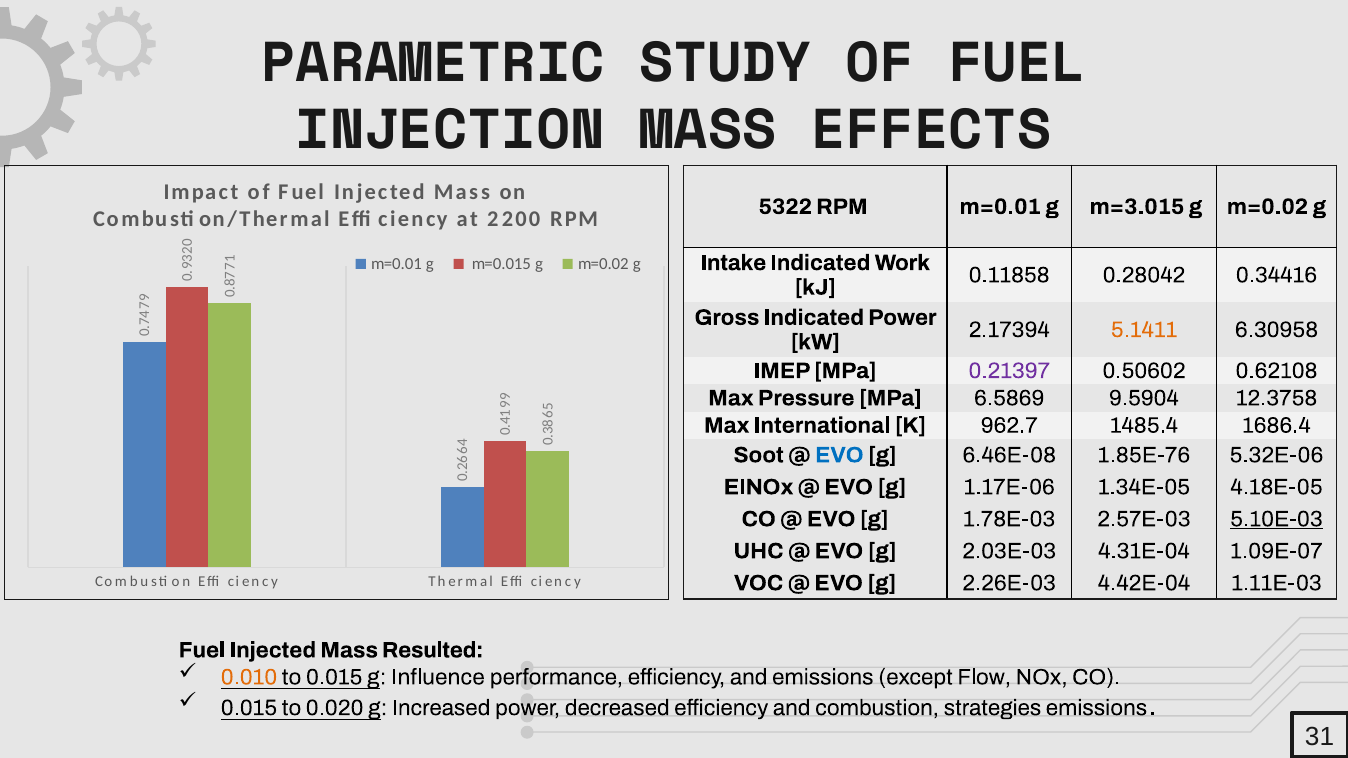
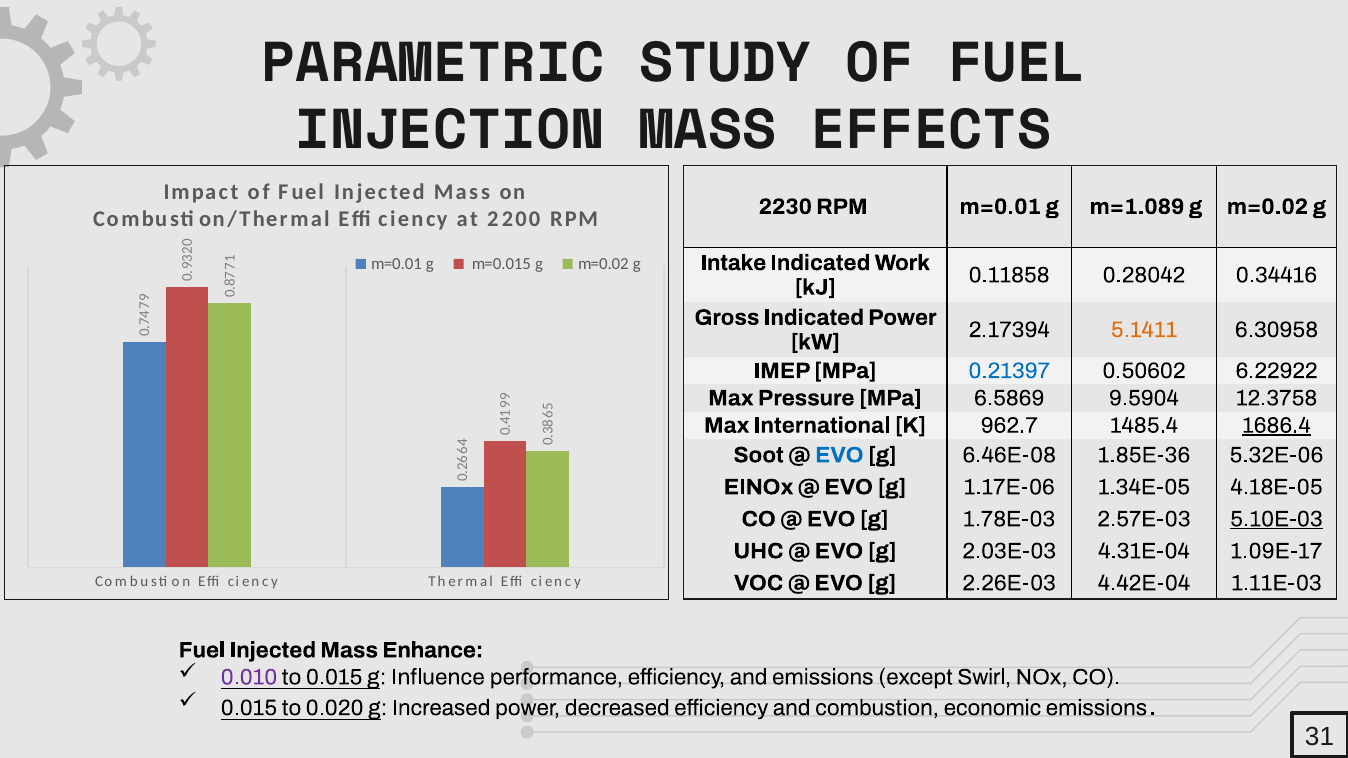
5322: 5322 -> 2230 (785, 207)
m=3.015: m=3.015 -> m=1.089 (1137, 207)
0.21397 colour: purple -> blue (1009, 371)
0.62108: 0.62108 -> 6.22922 (1277, 371)
1686.4 underline: none -> present (1276, 425)
1.85E-76: 1.85E-76 -> 1.85E-36 (1144, 455)
1.09E-07: 1.09E-07 -> 1.09E-17 (1276, 551)
Resulted: Resulted -> Enhance (433, 650)
0.010 colour: orange -> purple (249, 677)
Flow: Flow -> Swirl (984, 677)
strategies: strategies -> economic (993, 708)
